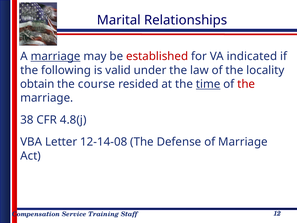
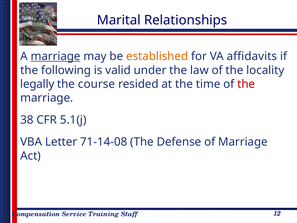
established colour: red -> orange (157, 56)
indicated: indicated -> affidavits (252, 56)
obtain: obtain -> legally (37, 84)
time underline: present -> none (208, 84)
4.8(j: 4.8(j -> 5.1(j (73, 120)
12-14-08: 12-14-08 -> 71-14-08 (104, 142)
